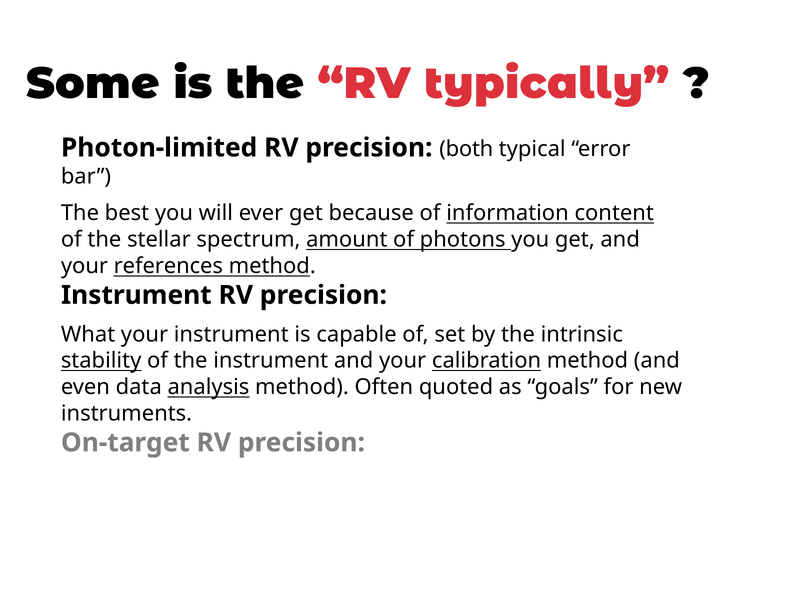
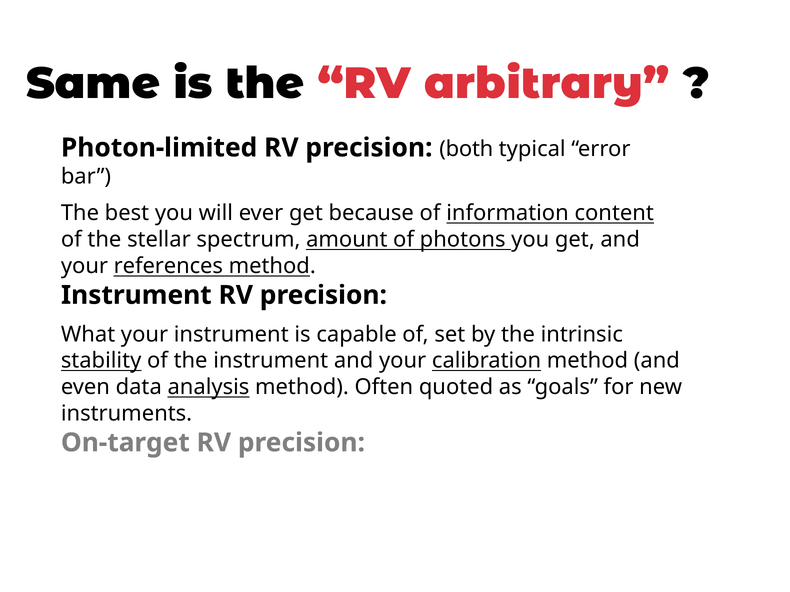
Some: Some -> Same (93, 84)
typically: typically -> arbitrary (547, 84)
